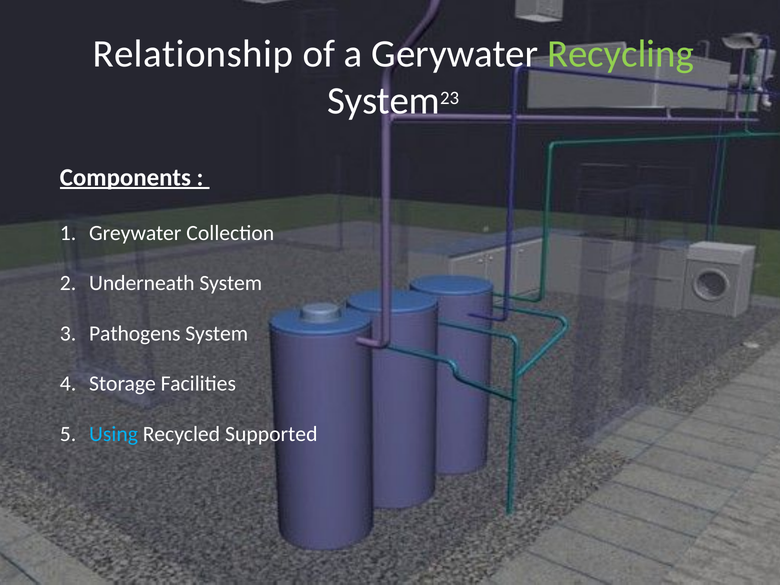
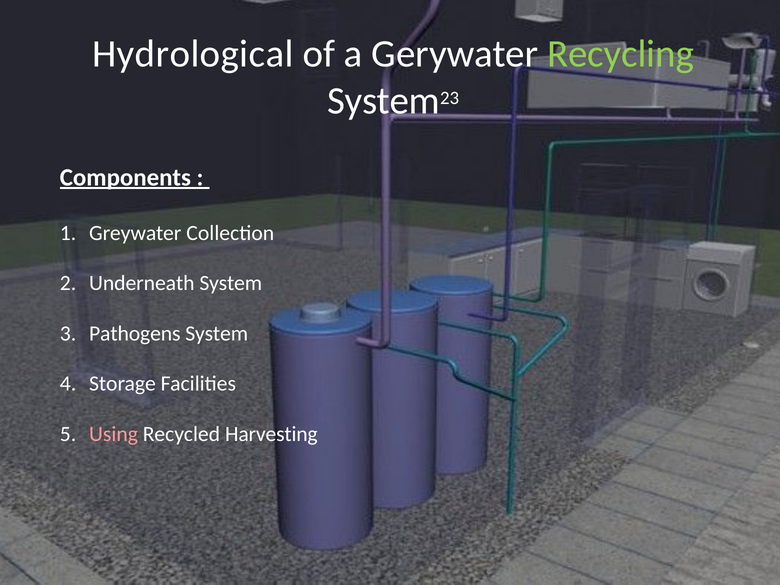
Relationship: Relationship -> Hydrological (193, 54)
Using colour: light blue -> pink (114, 434)
Supported: Supported -> Harvesting (271, 434)
